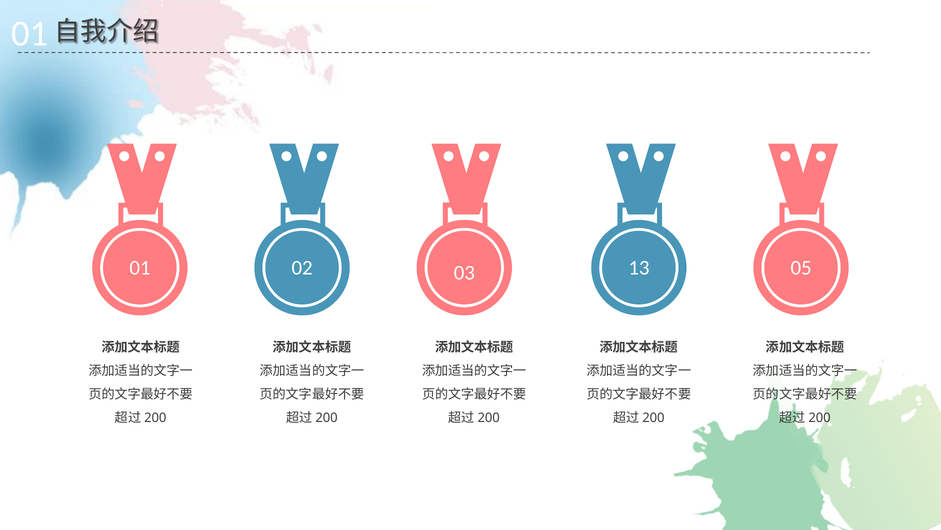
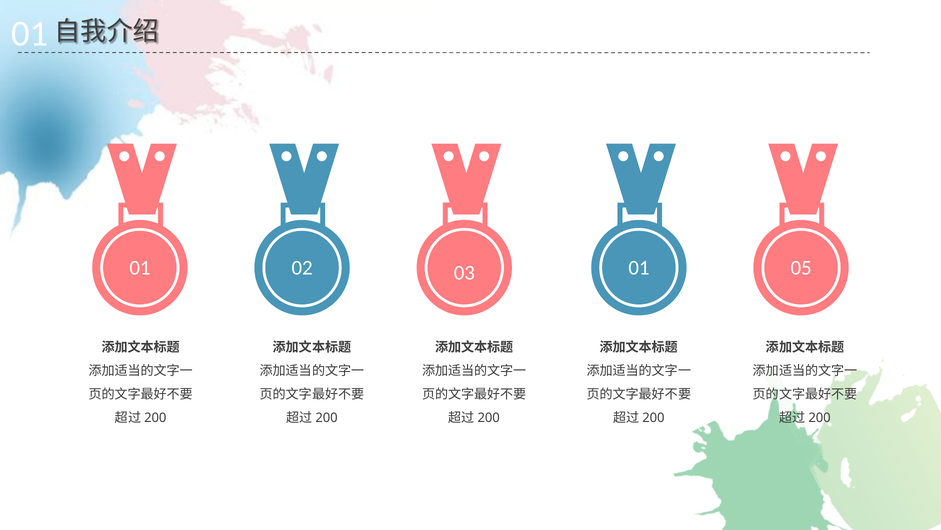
02 13: 13 -> 01 (639, 268)
